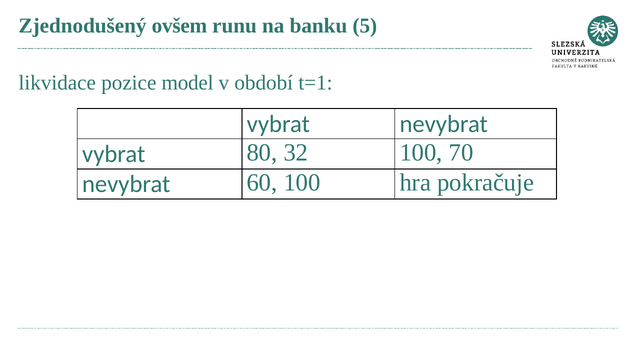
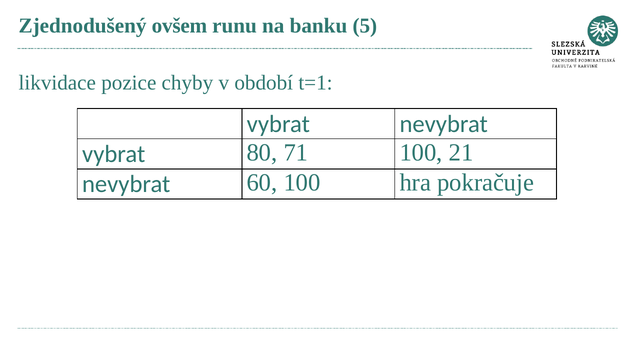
model: model -> chyby (187, 83)
32: 32 -> 71 (296, 152)
70: 70 -> 21 (461, 152)
